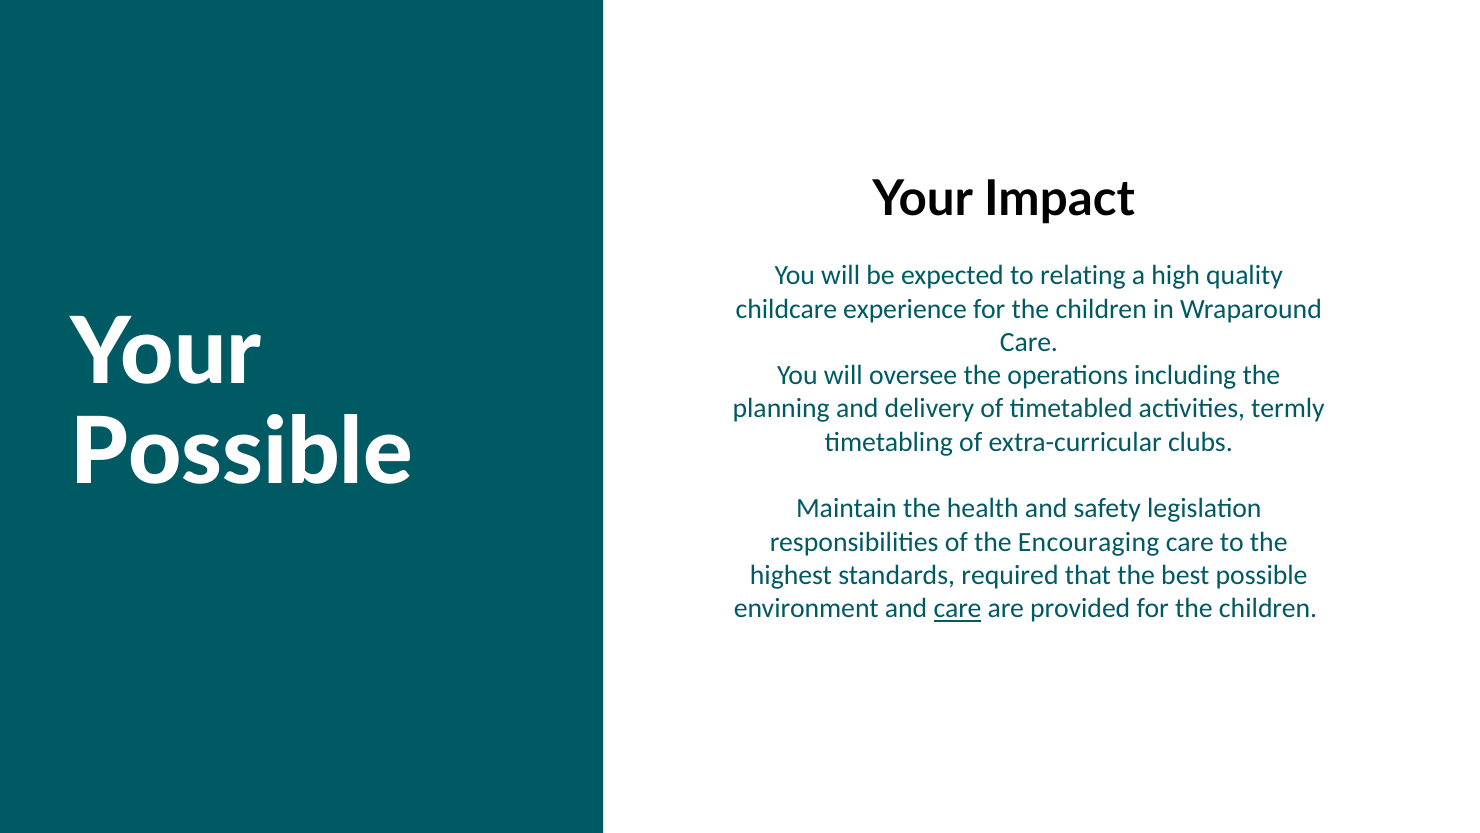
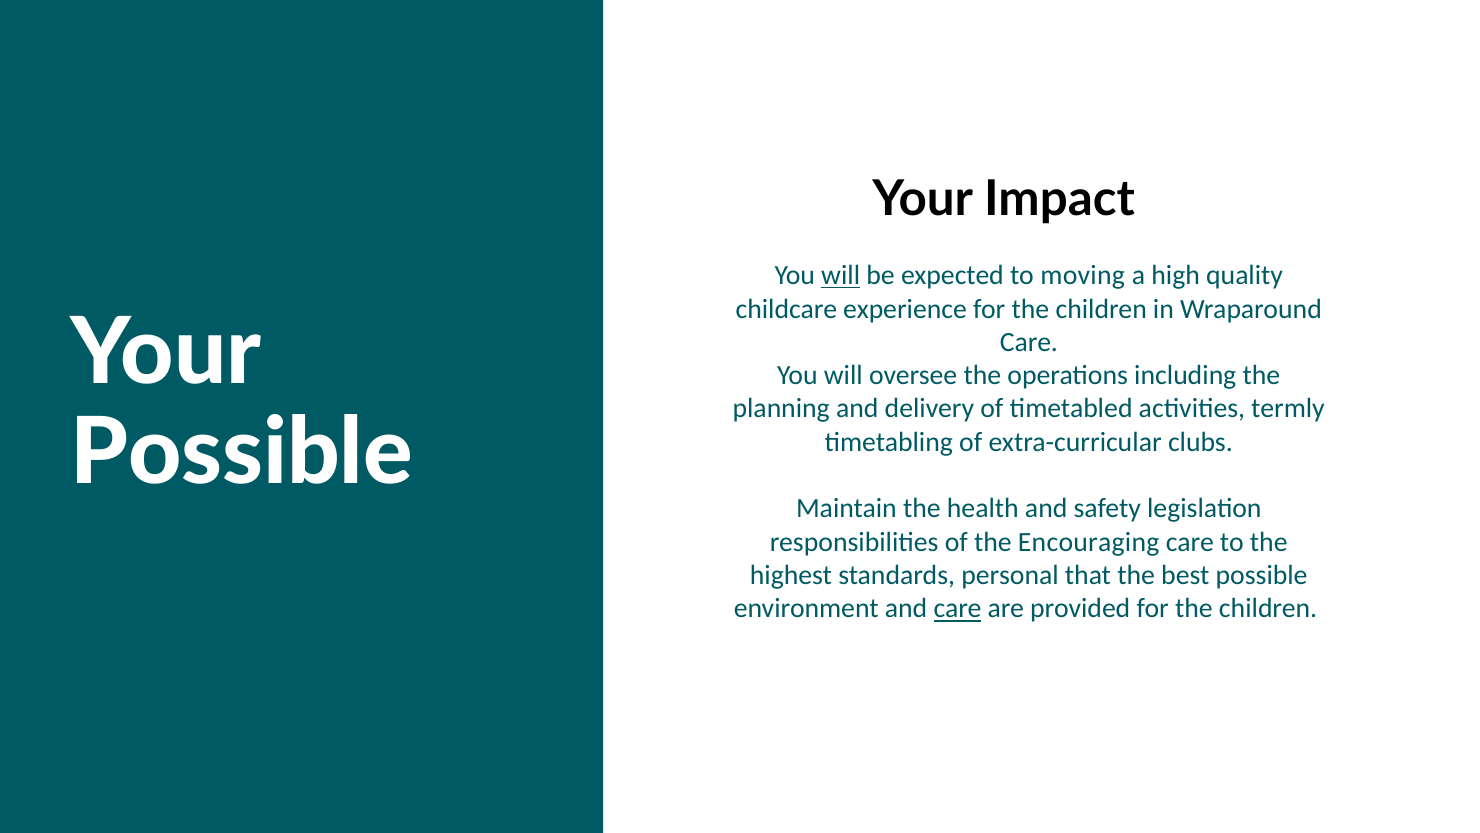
will underline: none -> present (841, 275)
relating: relating -> moving (1083, 275)
required: required -> personal (1010, 575)
